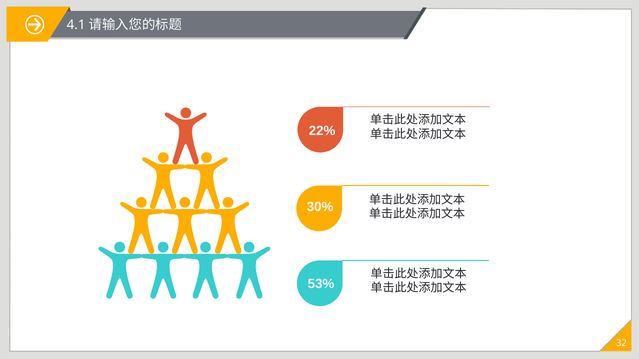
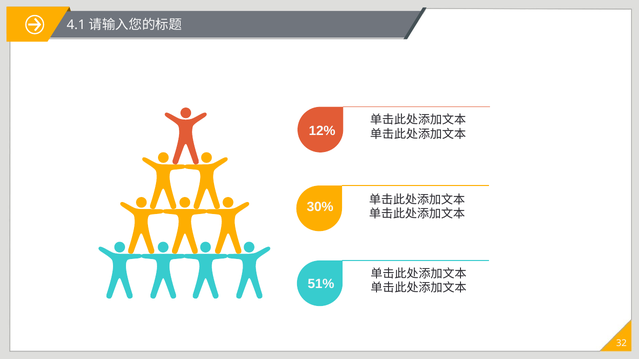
22%: 22% -> 12% (322, 131)
53%: 53% -> 51% (321, 284)
